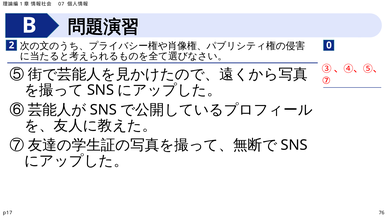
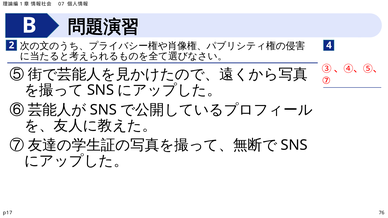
0: 0 -> 4 (329, 45)
